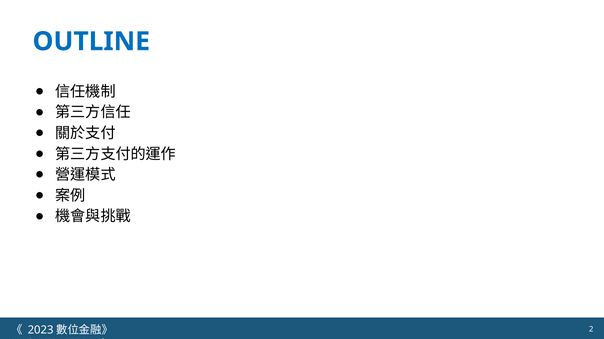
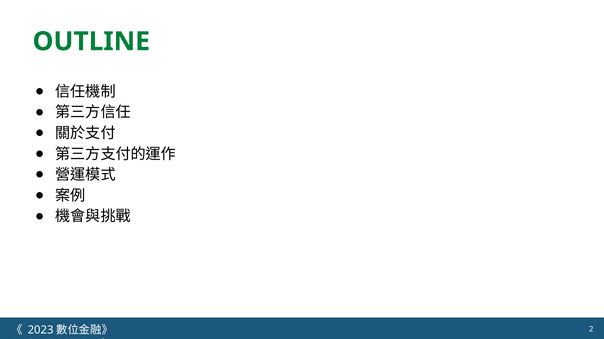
OUTLINE colour: blue -> green (91, 42)
